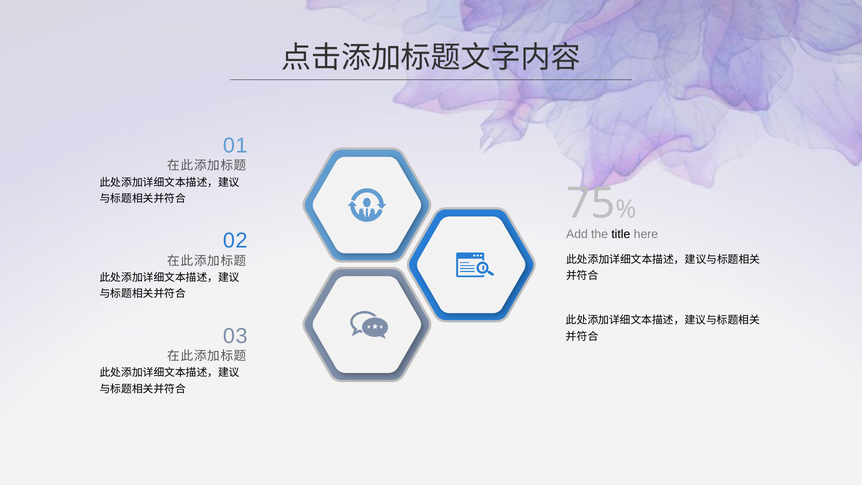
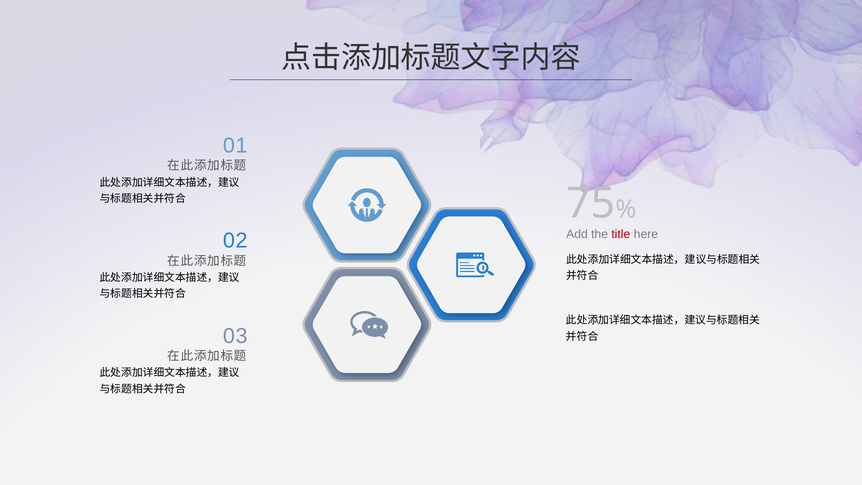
title colour: black -> red (621, 234)
